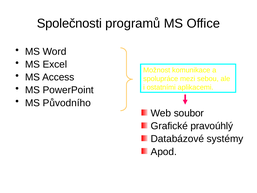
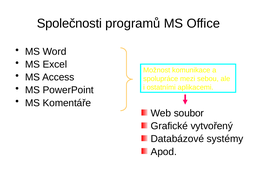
Původního: Původního -> Komentáře (67, 103)
pravoúhlý: pravoúhlý -> vytvořený (212, 126)
